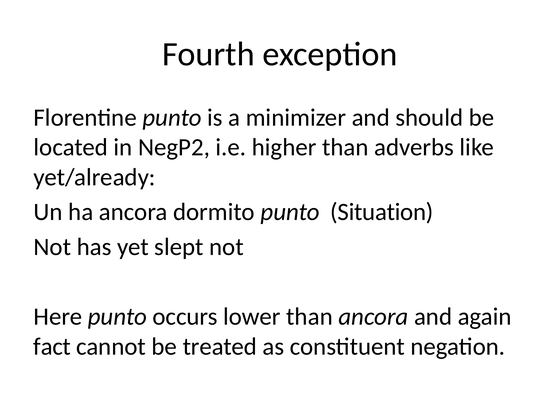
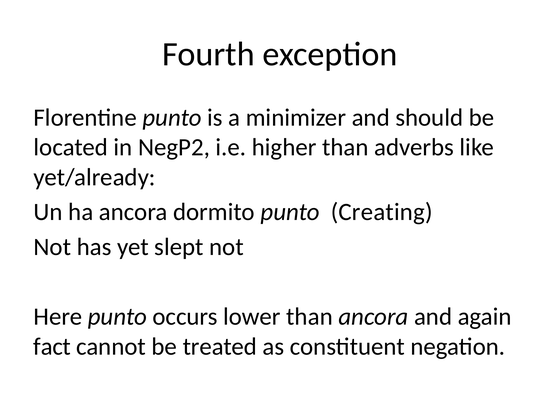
Situation: Situation -> Creating (382, 212)
